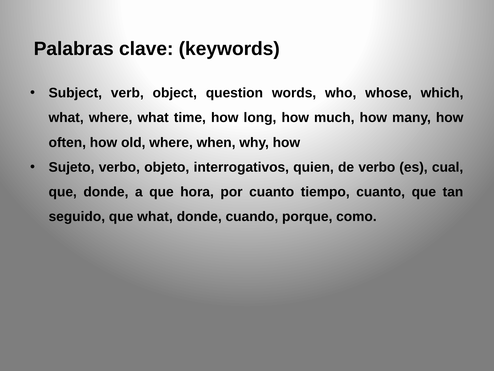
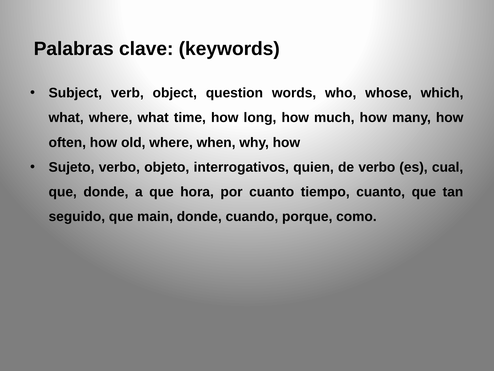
que what: what -> main (155, 216)
